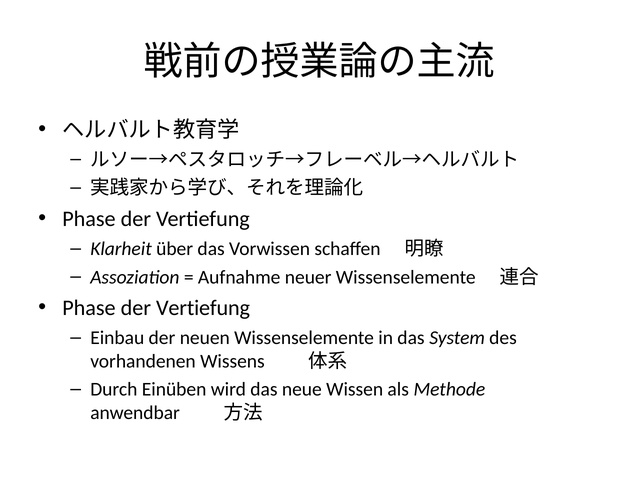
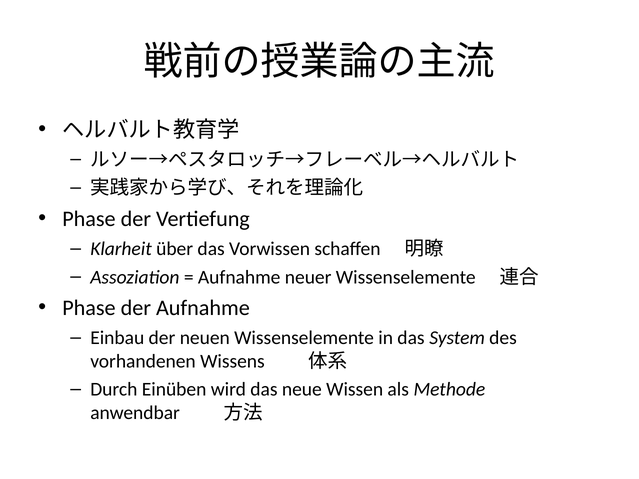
Vertiefung: Vertiefung -> Aufnahme (203, 308)
